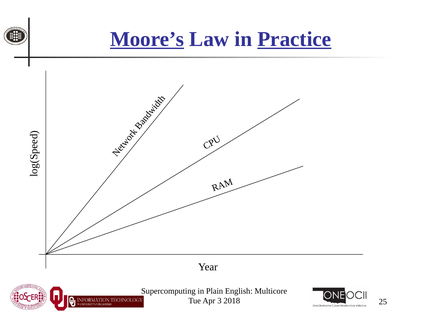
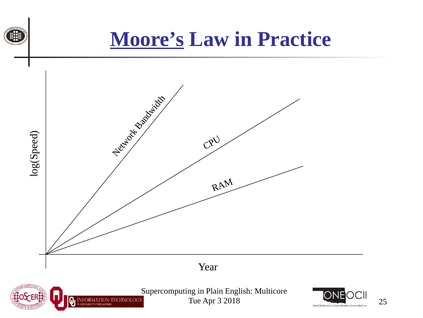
Practice underline: present -> none (294, 39)
